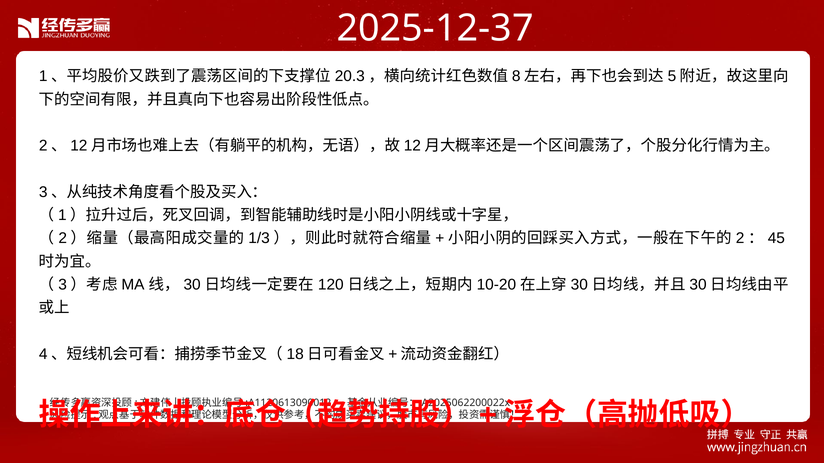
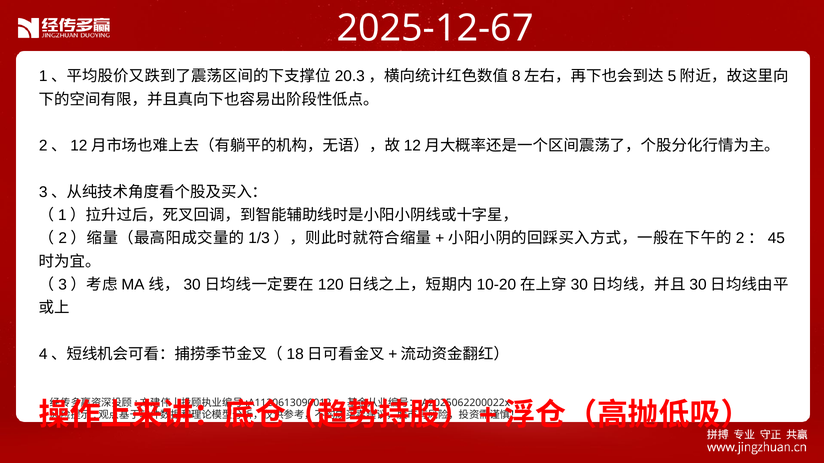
2025-12-37: 2025-12-37 -> 2025-12-67 (435, 28)
